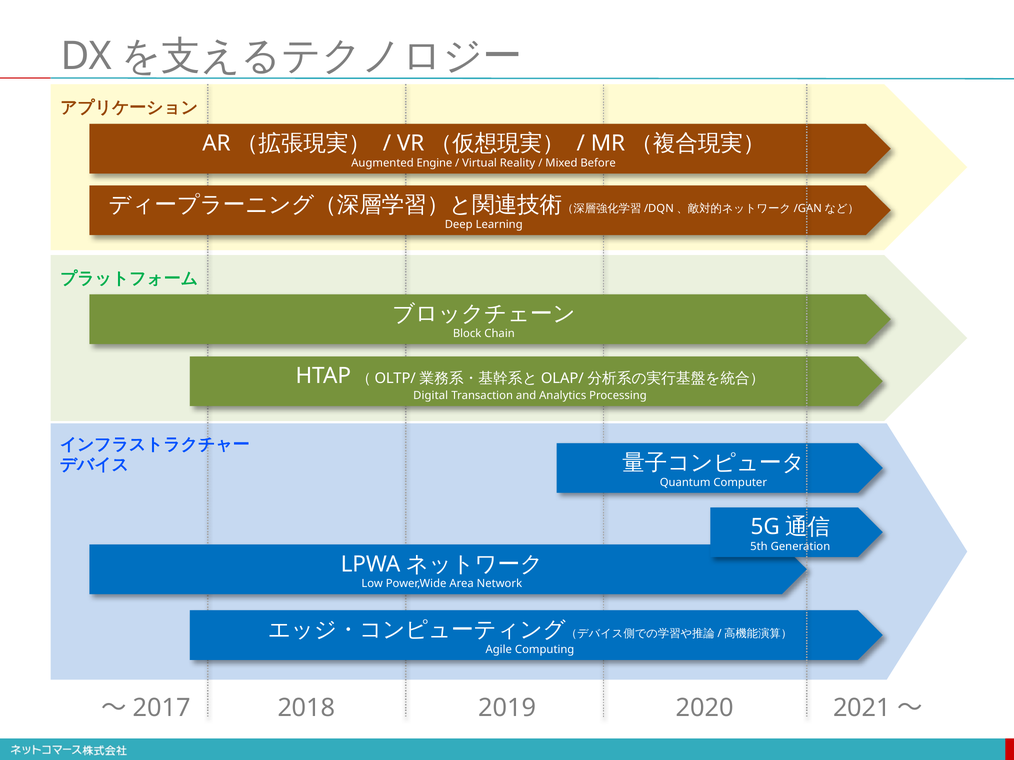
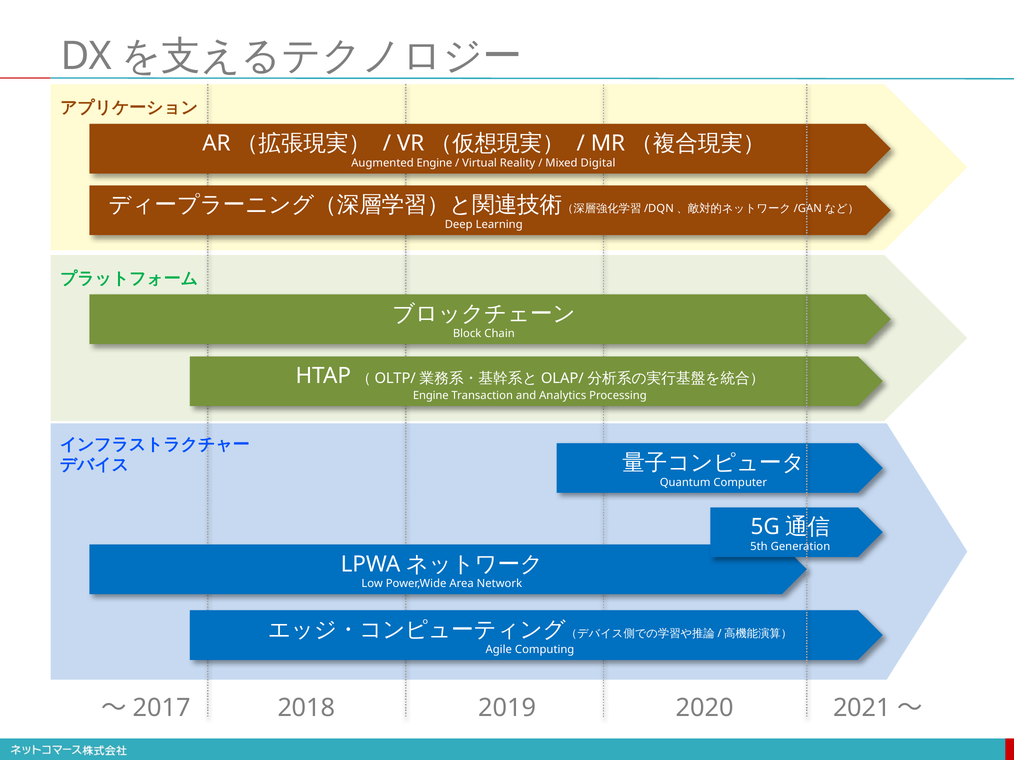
Before: Before -> Digital (598, 163)
Digital: Digital -> Engine (431, 396)
